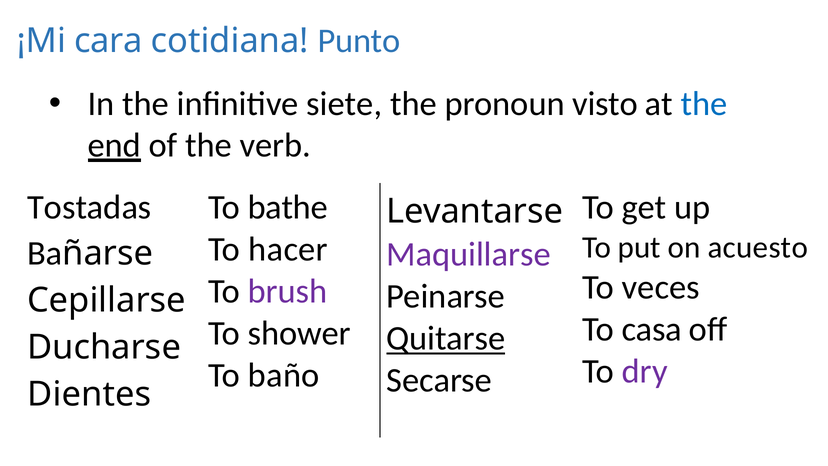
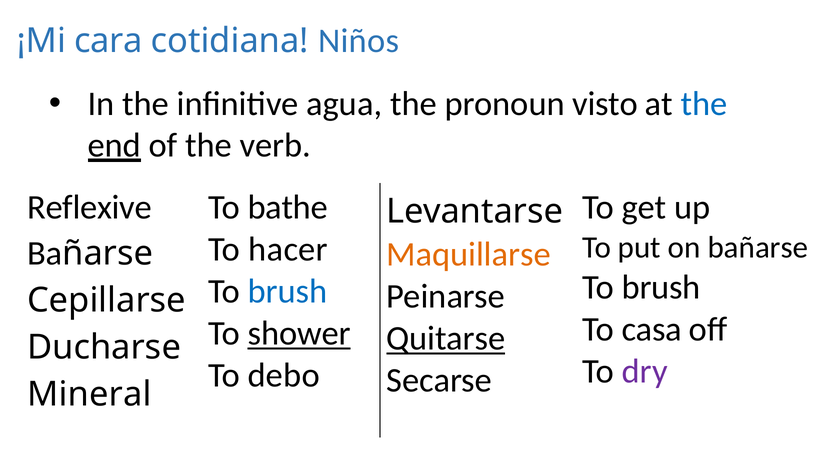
Punto: Punto -> Niños (359, 41)
siete: siete -> agua (344, 104)
Tostadas: Tostadas -> Reflexive (89, 207)
acuesto: acuesto -> bañarse (758, 247)
Maquillarse colour: purple -> orange (469, 254)
veces: veces -> brush (661, 287)
brush colour: purple -> blue (288, 291)
shower underline: none -> present (299, 333)
baño: baño -> debo (284, 375)
Dientes: Dientes -> Mineral (89, 394)
